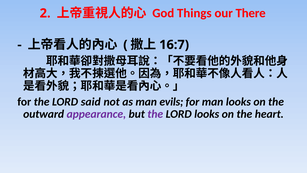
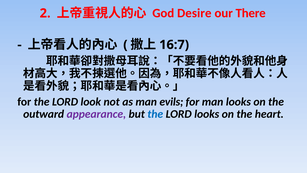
Things: Things -> Desire (194, 13)
said: said -> look (91, 102)
the colour: purple -> blue (155, 114)
